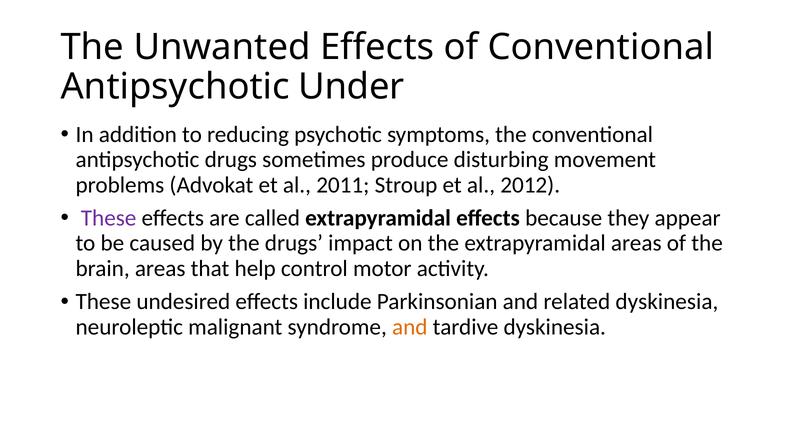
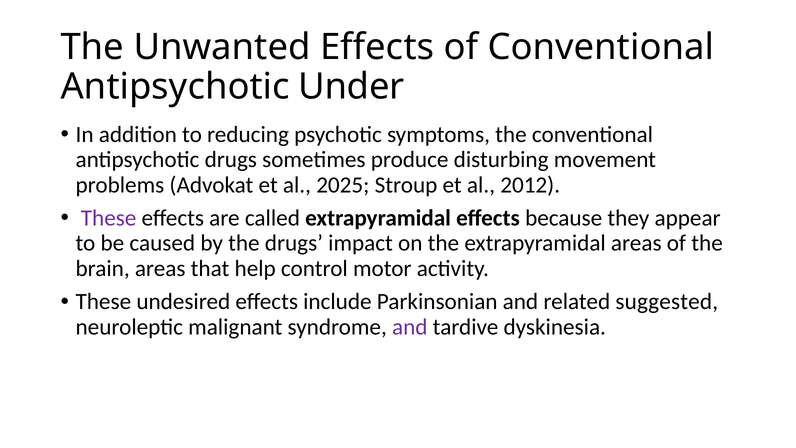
2011: 2011 -> 2025 (343, 185)
related dyskinesia: dyskinesia -> suggested (667, 302)
and colour: orange -> purple (410, 327)
